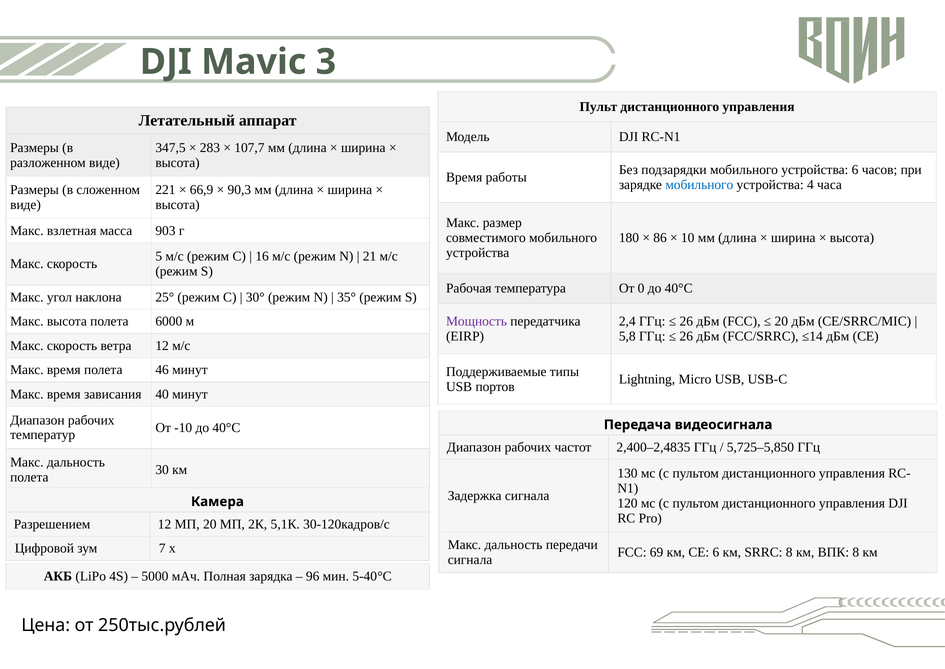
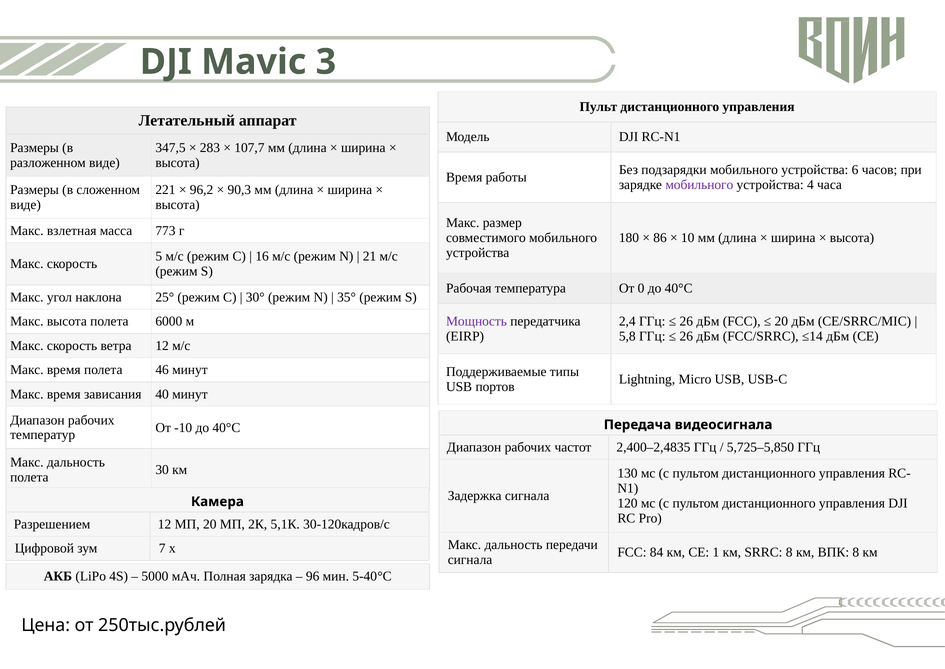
мобильного colour: blue -> purple (699, 185)
66,9: 66,9 -> 96,2 (202, 190)
903: 903 -> 773 (165, 230)
69: 69 -> 84 (657, 552)
CE 6: 6 -> 1 (716, 552)
